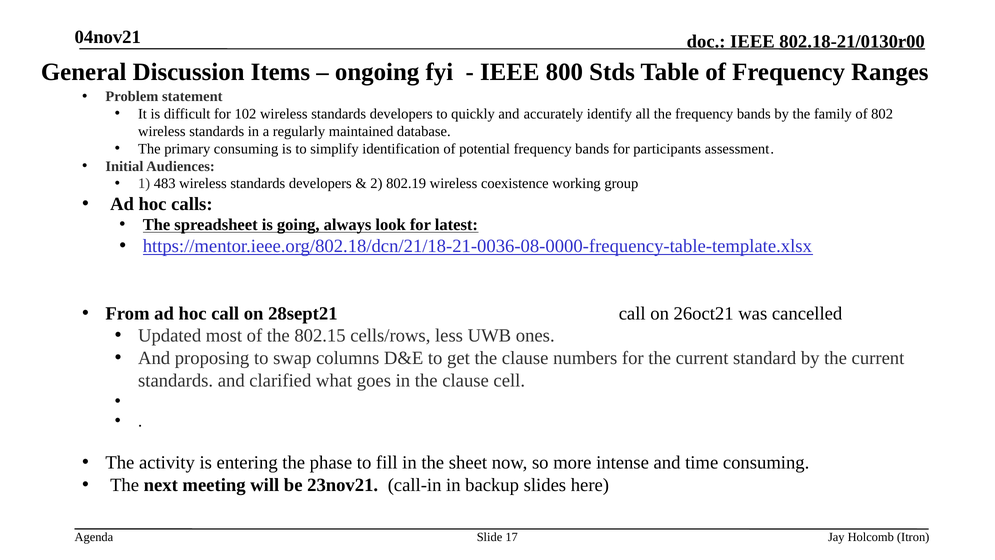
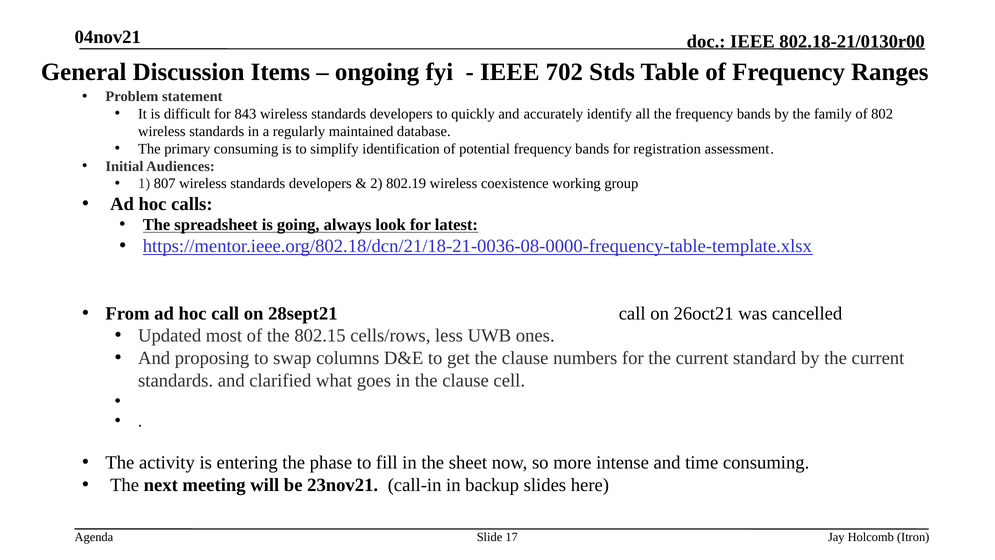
800: 800 -> 702 (564, 72)
102: 102 -> 843 (245, 114)
participants: participants -> registration (667, 149)
483: 483 -> 807 (165, 184)
